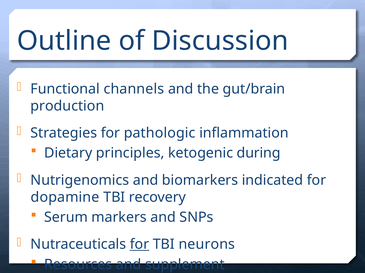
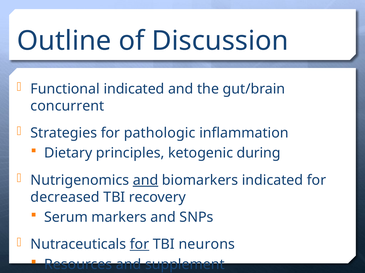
Functional channels: channels -> indicated (134, 89)
production: production -> concurrent (67, 106)
and underline: none -> present (146, 181)
dopamine: dopamine -> decreased (65, 198)
